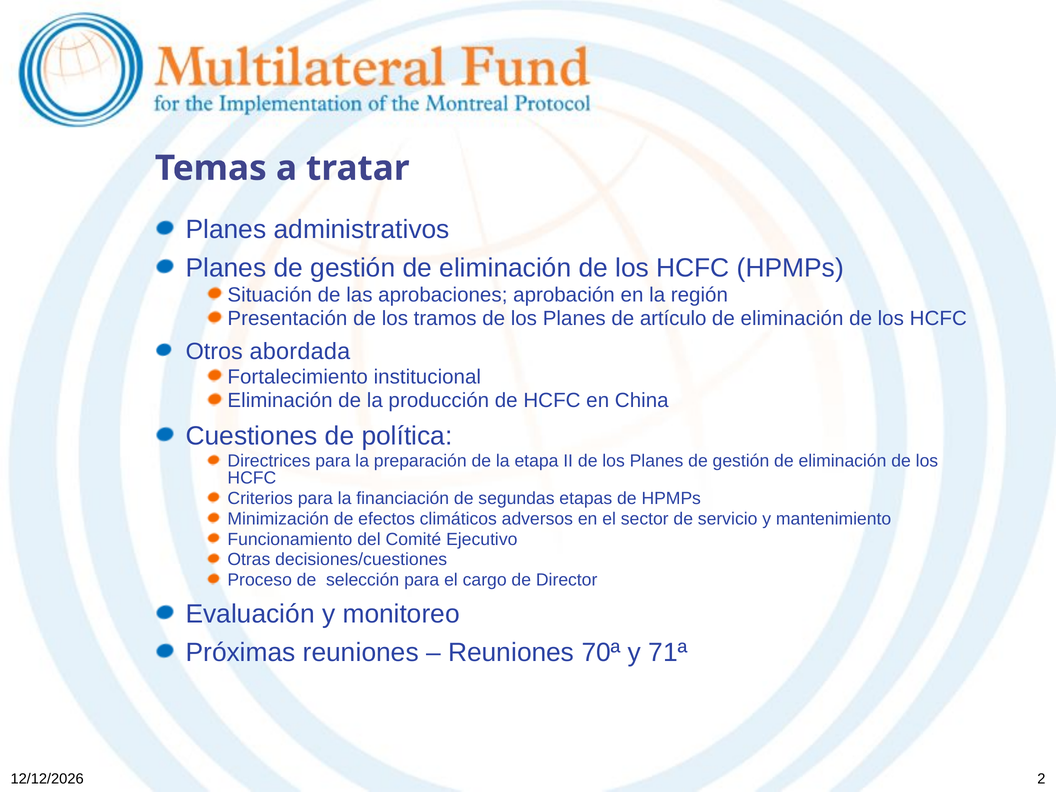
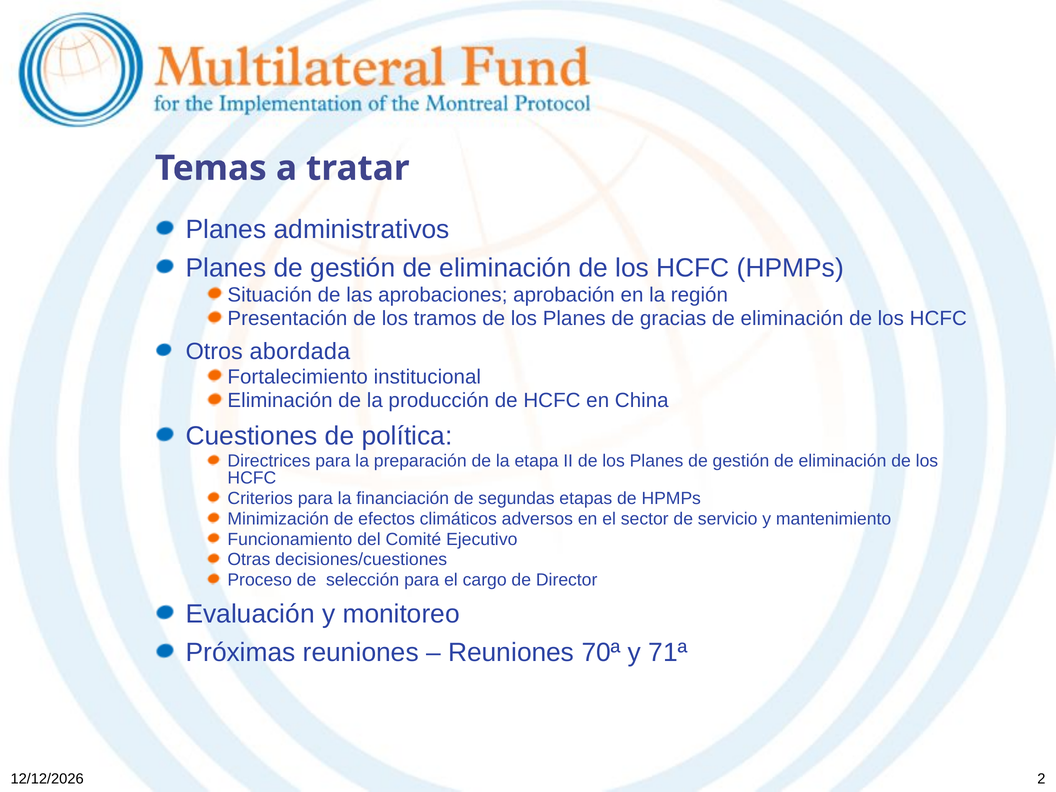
artículo: artículo -> gracias (673, 319)
